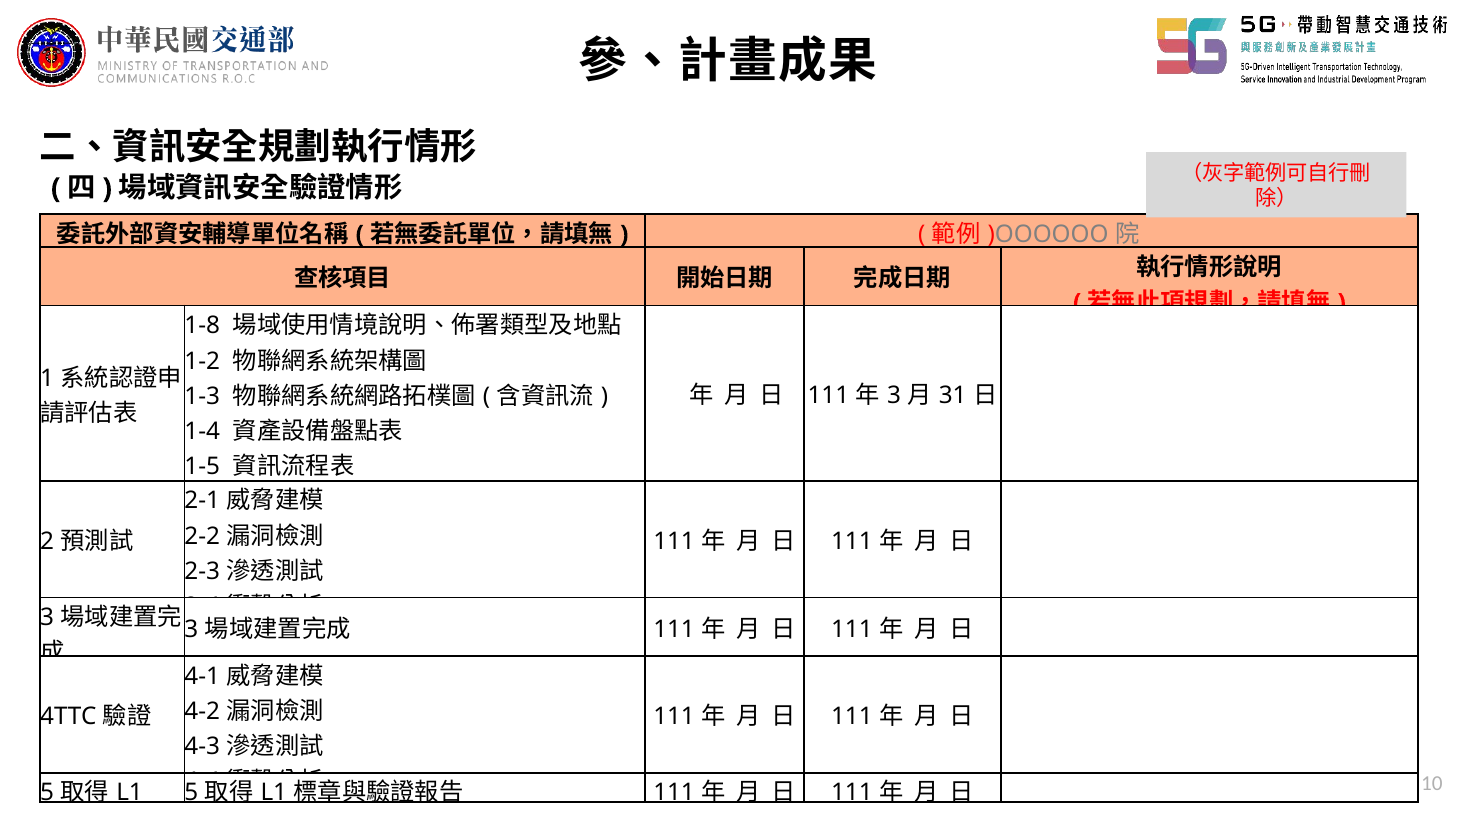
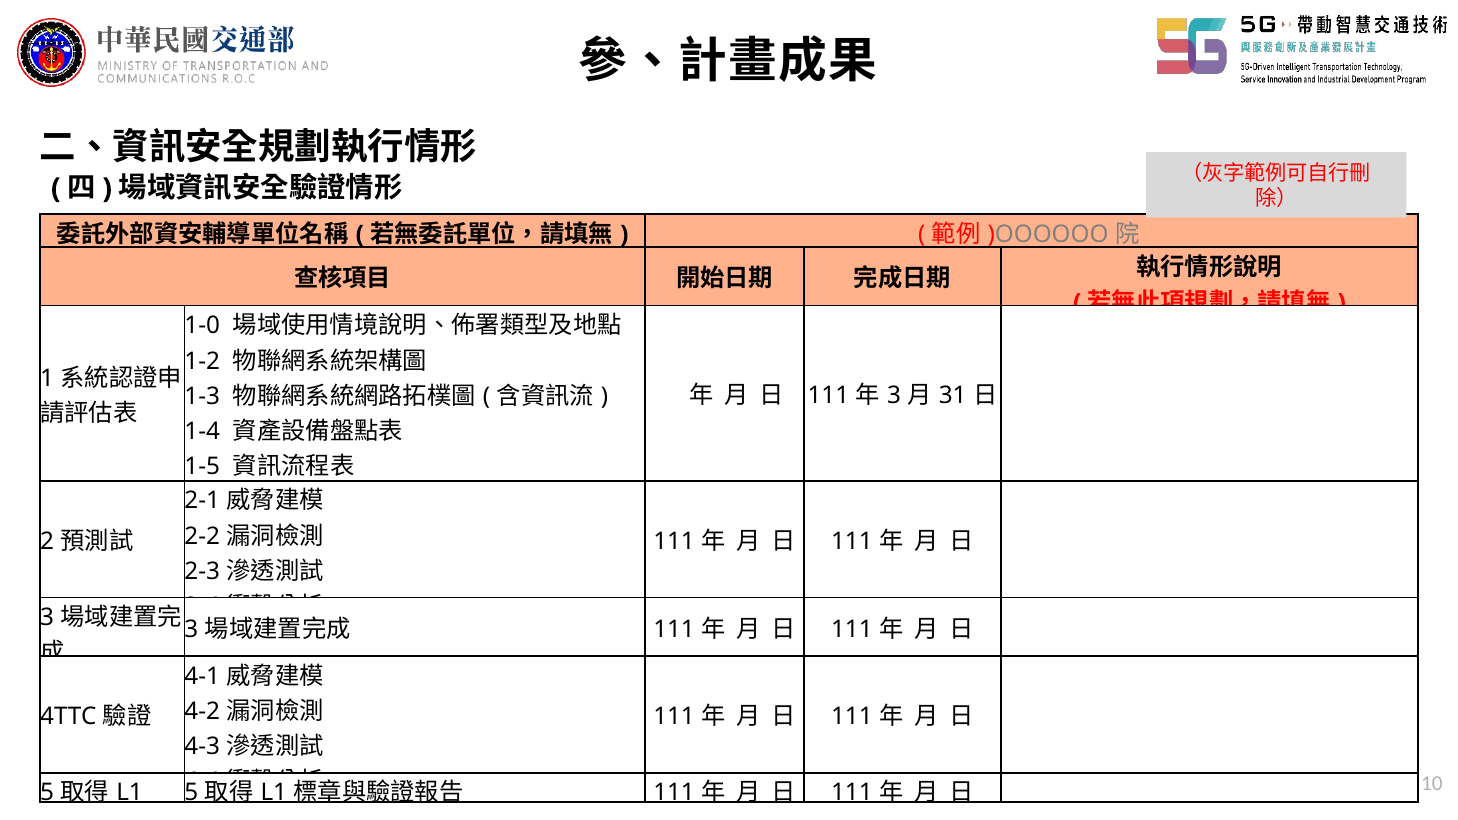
1-8: 1-8 -> 1-0 (202, 326)
